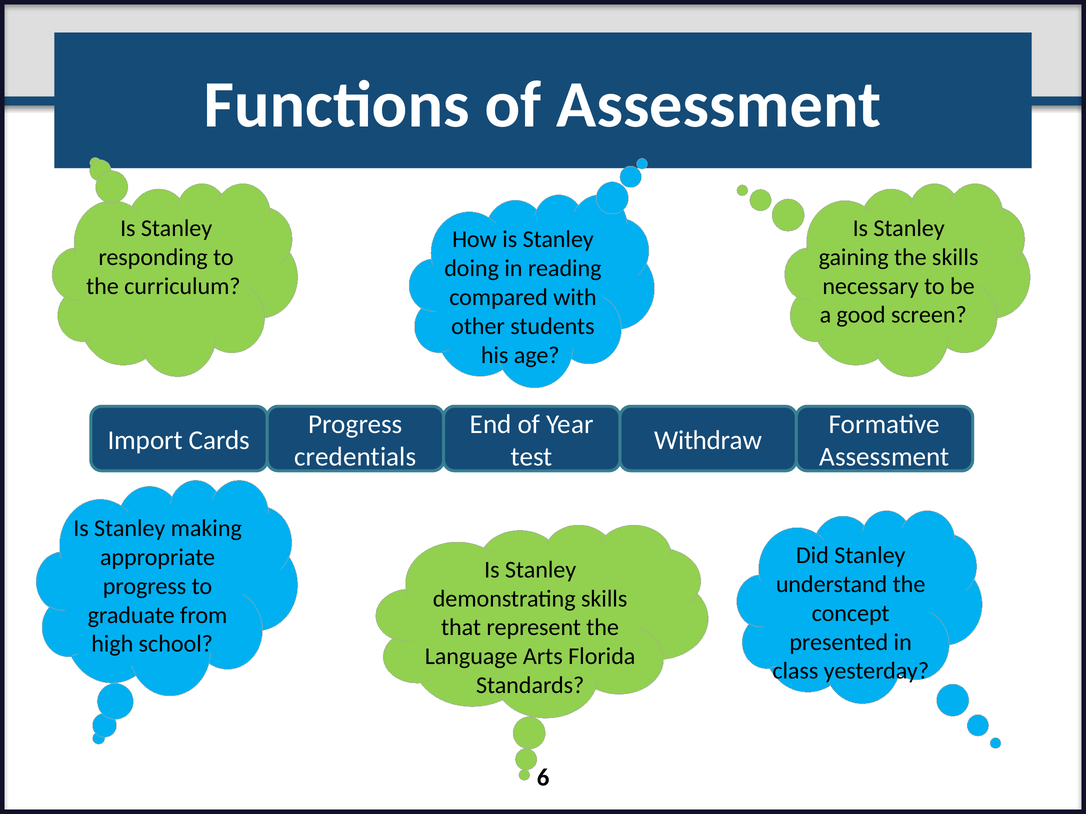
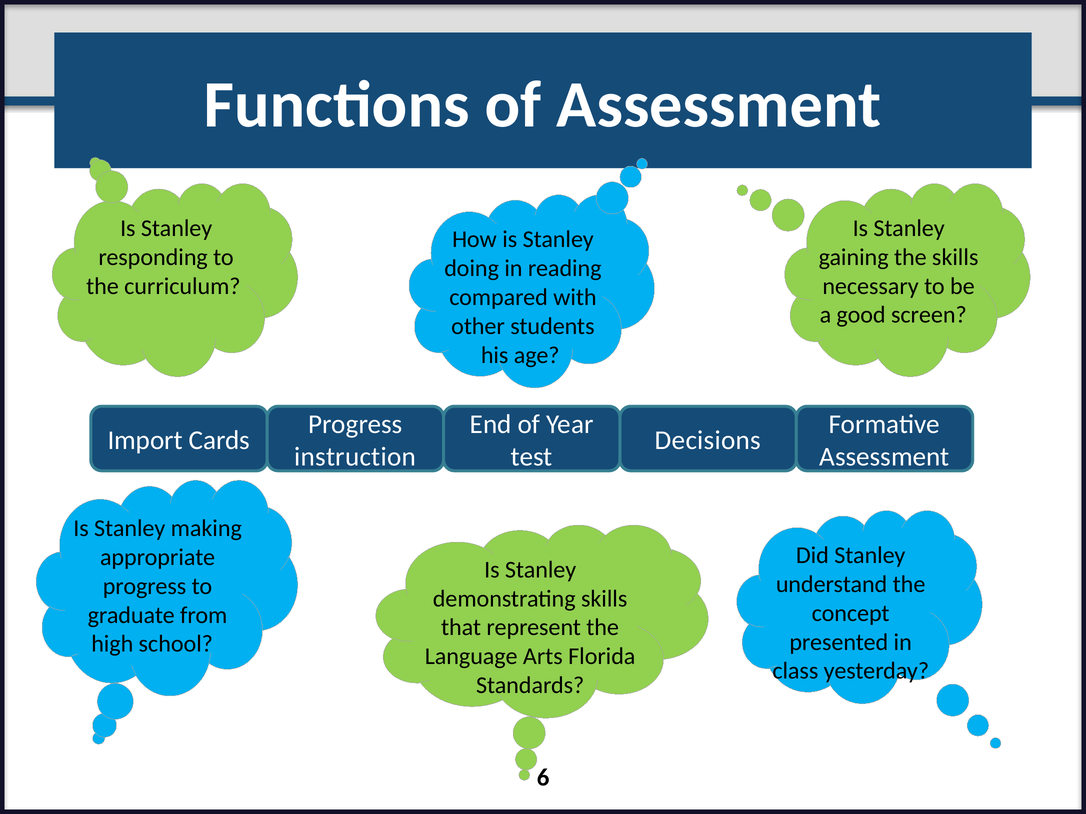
Withdraw: Withdraw -> Decisions (708, 441)
credentials: credentials -> instruction (355, 457)
